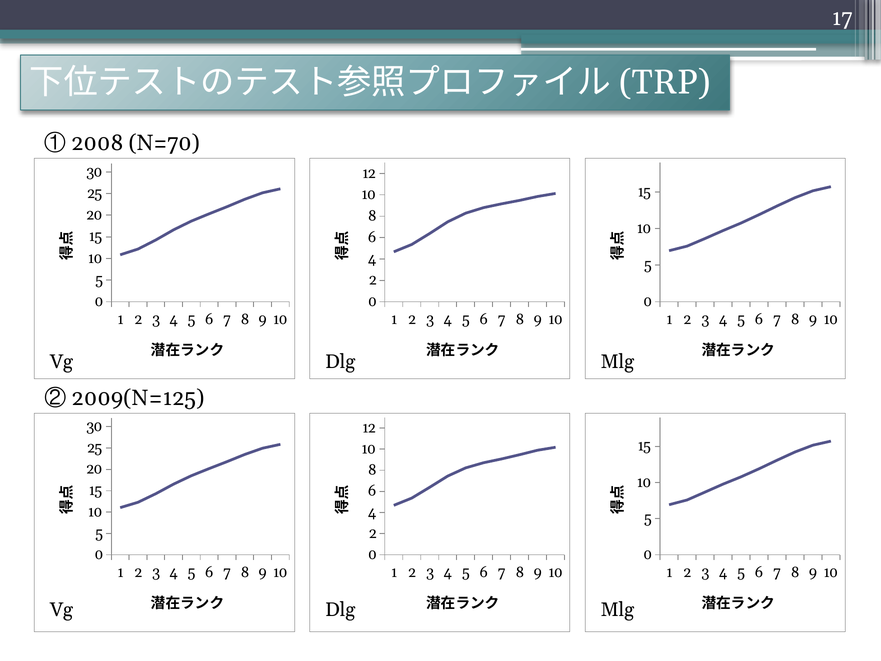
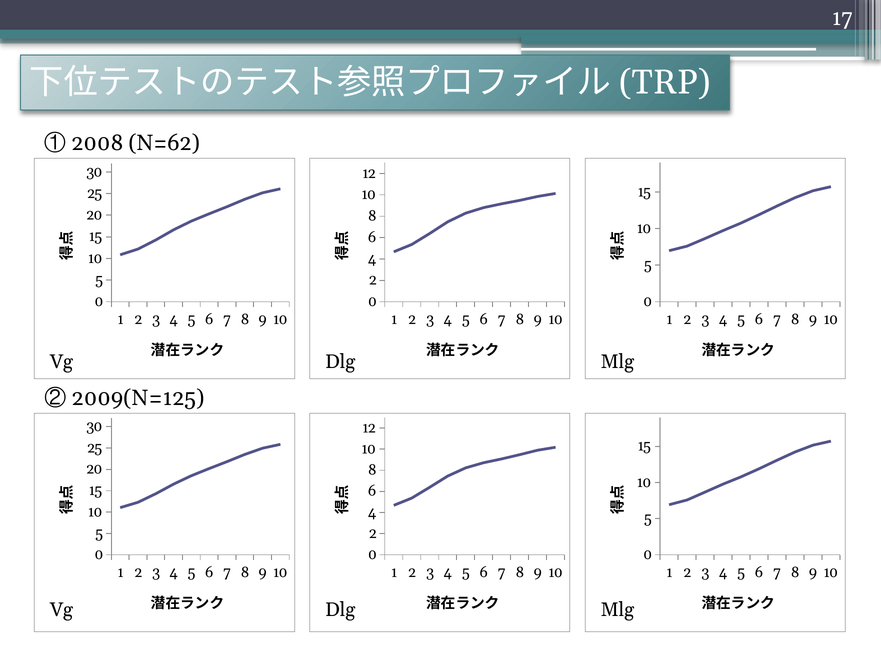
N=70: N=70 -> N=62 (164, 143)
